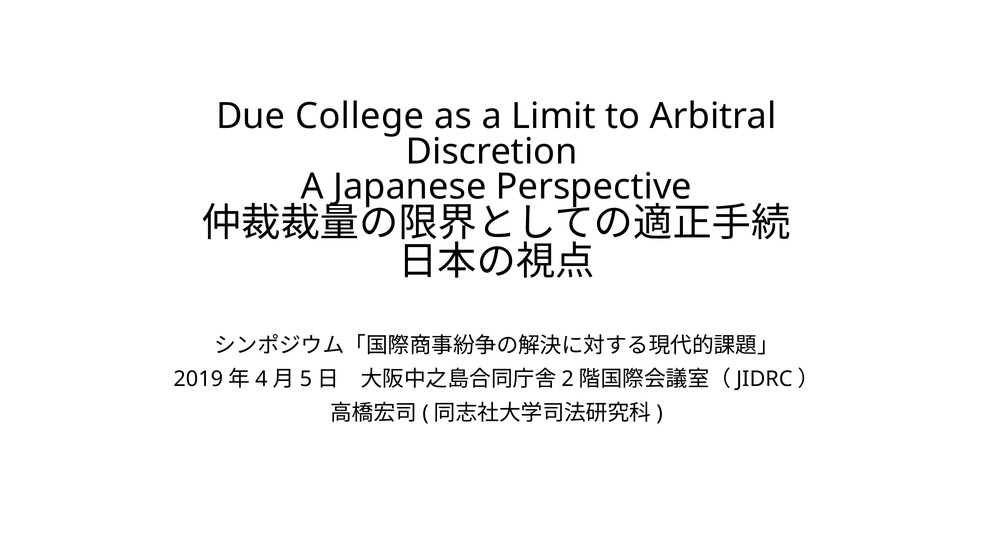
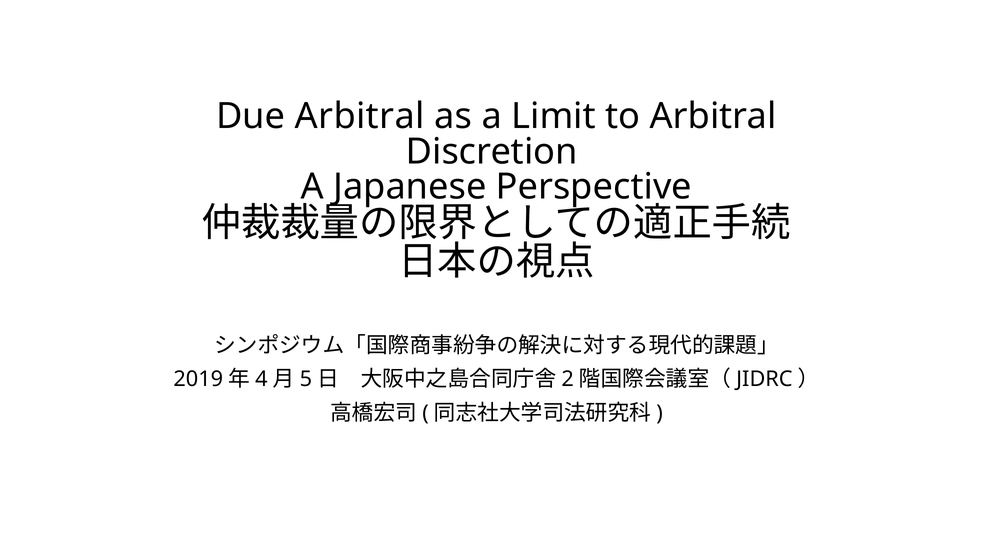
Due College: College -> Arbitral (360, 116)
